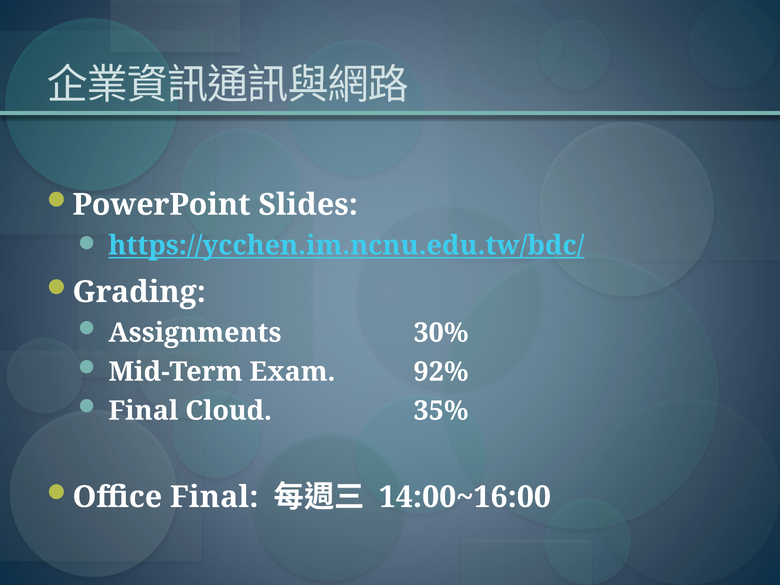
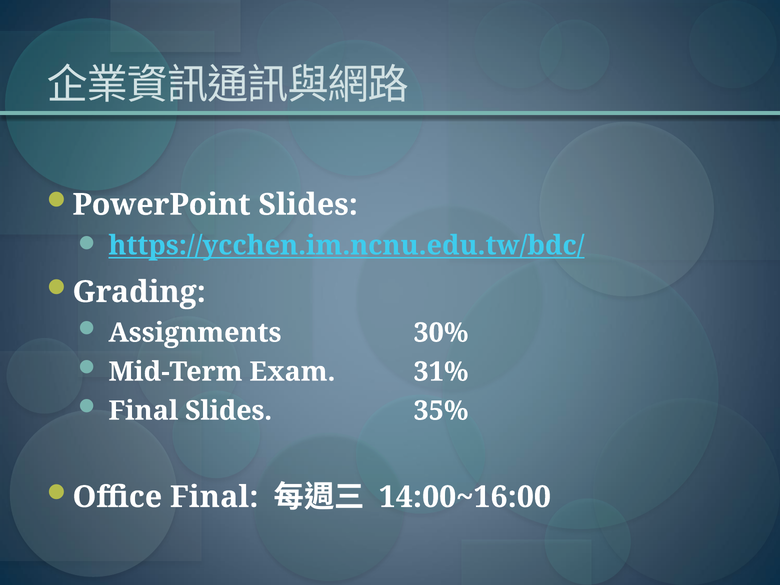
92%: 92% -> 31% (441, 372)
Final Cloud: Cloud -> Slides (229, 411)
